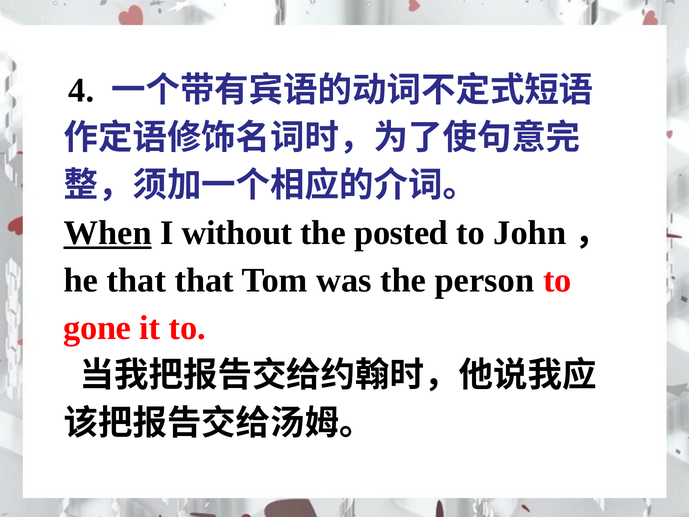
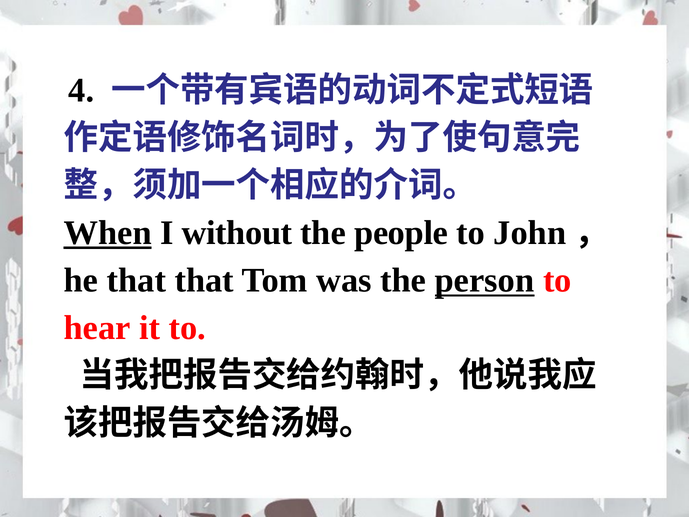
posted: posted -> people (401, 233)
person underline: none -> present (485, 280)
gone: gone -> hear (97, 328)
